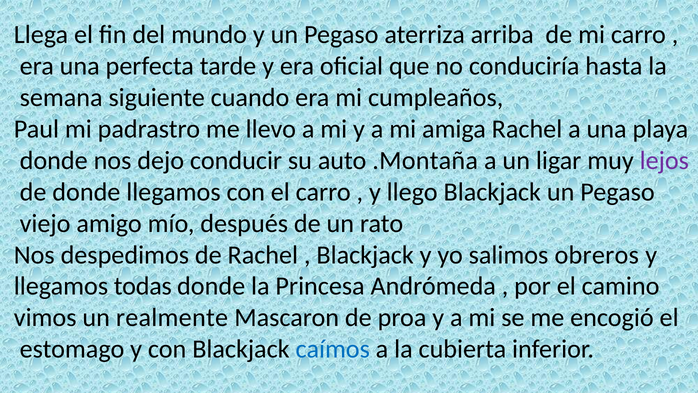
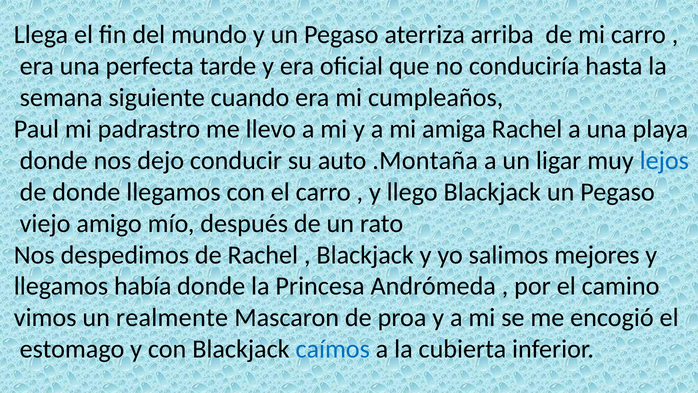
lejos colour: purple -> blue (664, 160)
obreros: obreros -> mejores (597, 255)
todas: todas -> había (143, 286)
